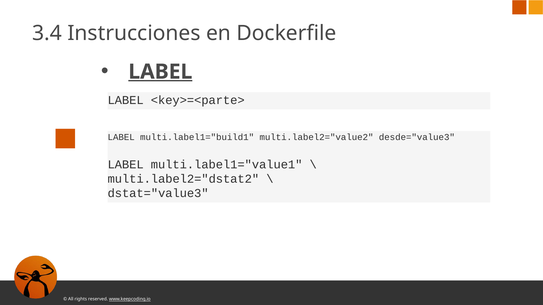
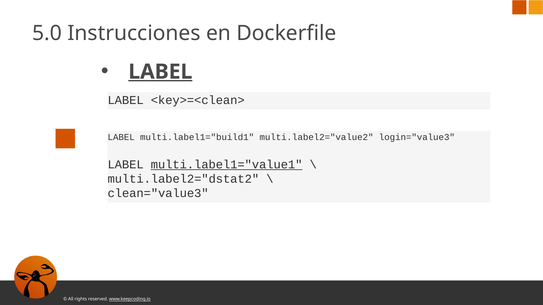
3.4: 3.4 -> 5.0 (47, 33)
<key>=<parte>: <key>=<parte> -> <key>=<clean> (198, 100)
desde="value3: desde="value3 -> login="value3 (417, 137)
multi.label1="value1 underline: none -> present (227, 165)
dstat="value3: dstat="value3 -> clean="value3 (158, 194)
